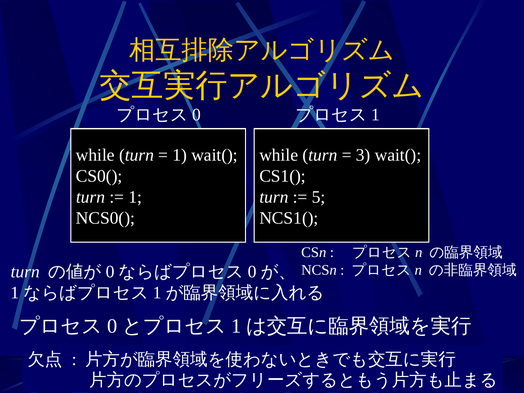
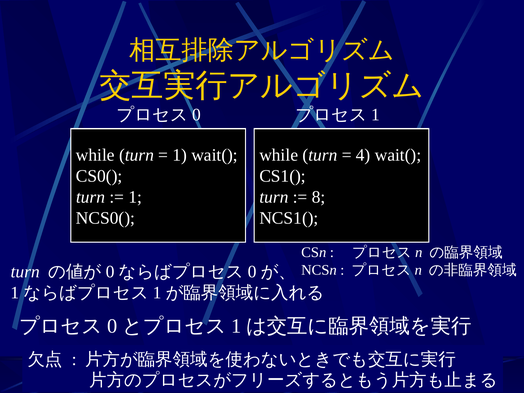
3: 3 -> 4 (363, 155)
5: 5 -> 8 (319, 197)
